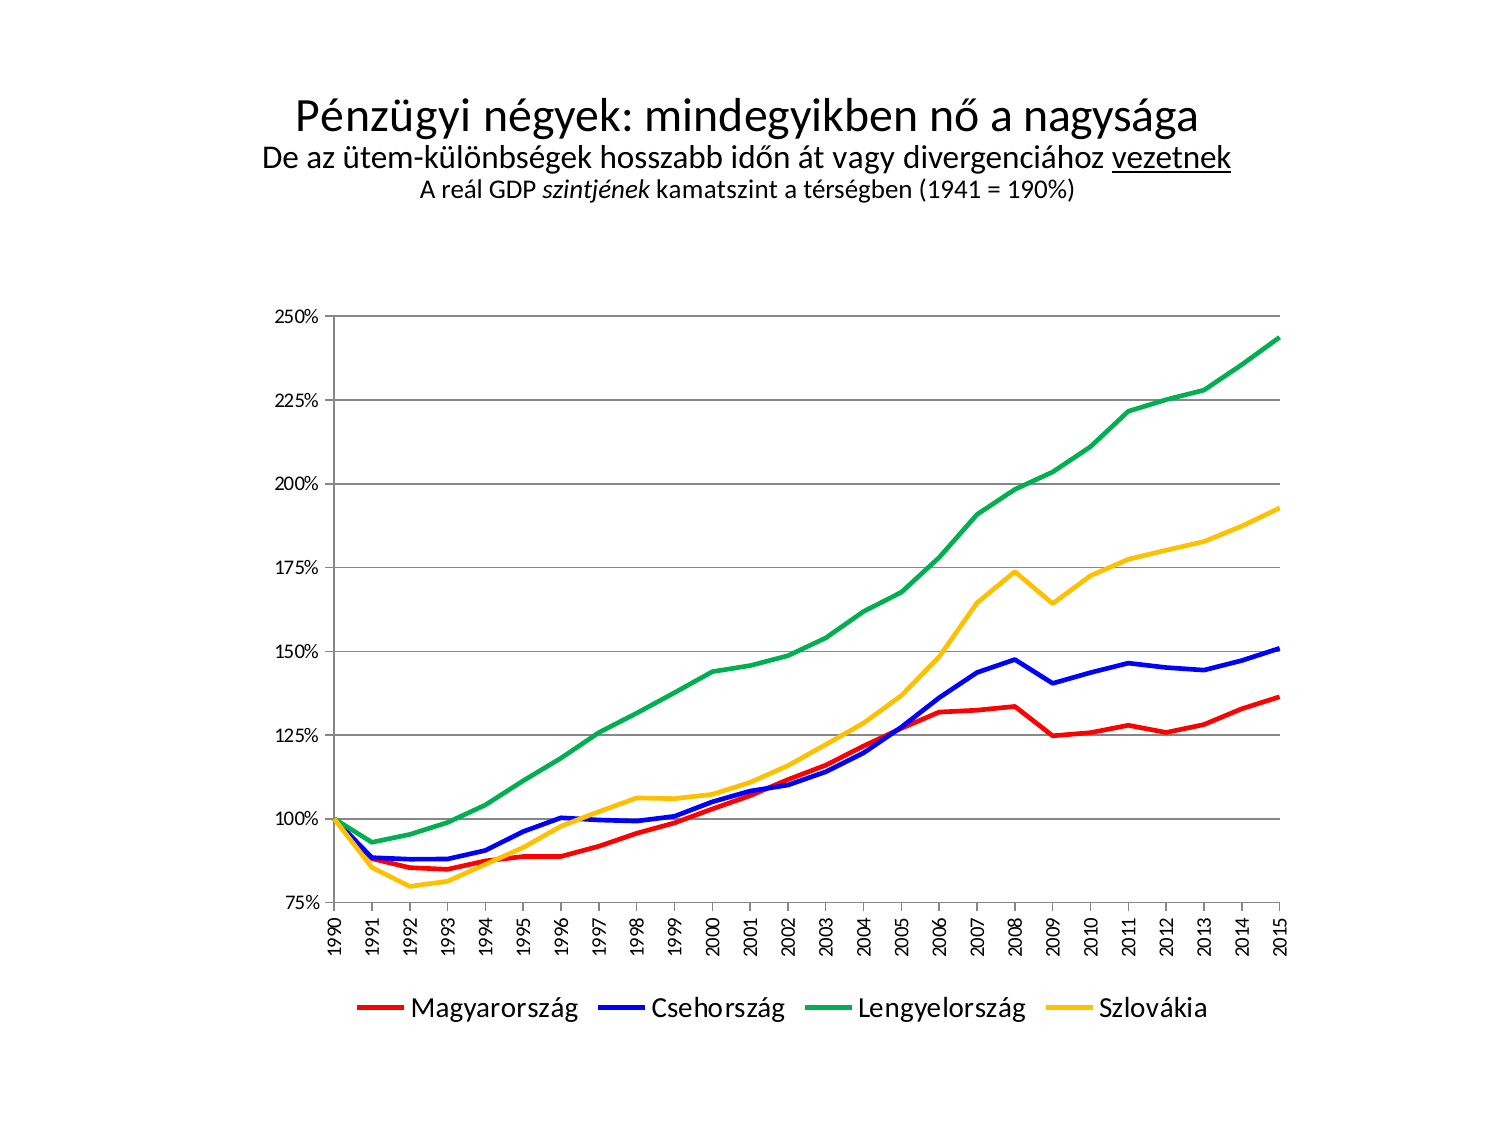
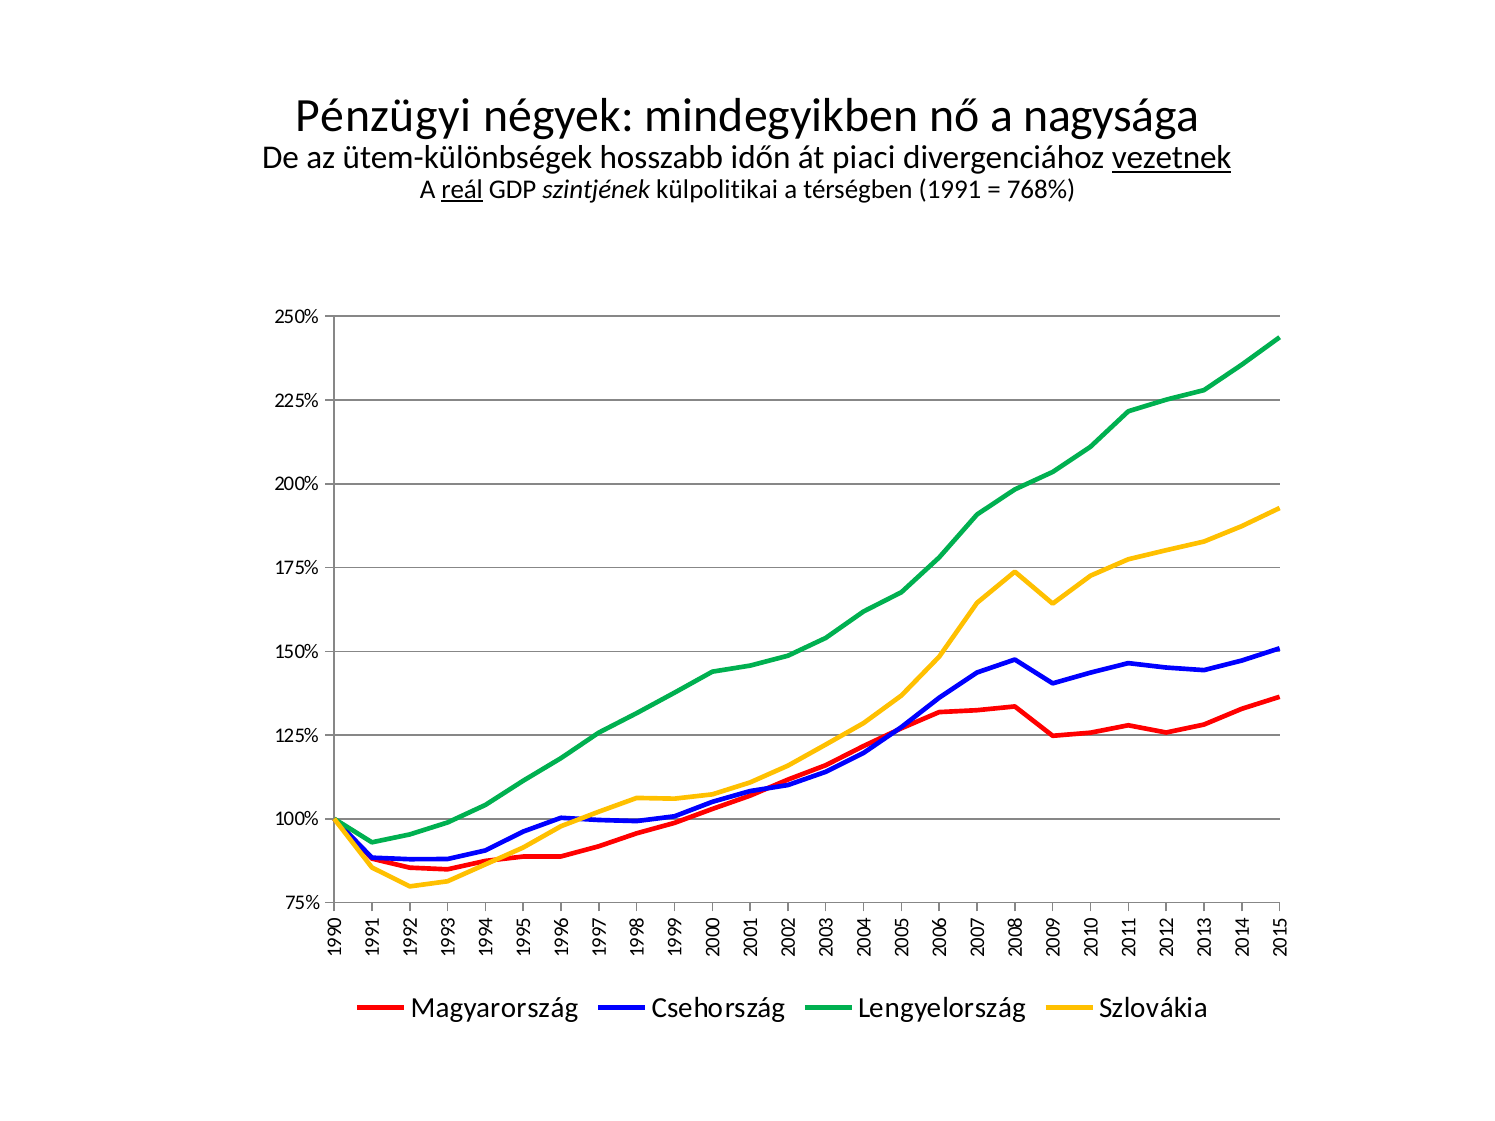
vagy: vagy -> piaci (864, 157)
reál underline: none -> present (462, 189)
kamatszint: kamatszint -> külpolitikai (717, 189)
1941: 1941 -> 1991 (950, 189)
190%: 190% -> 768% (1041, 189)
